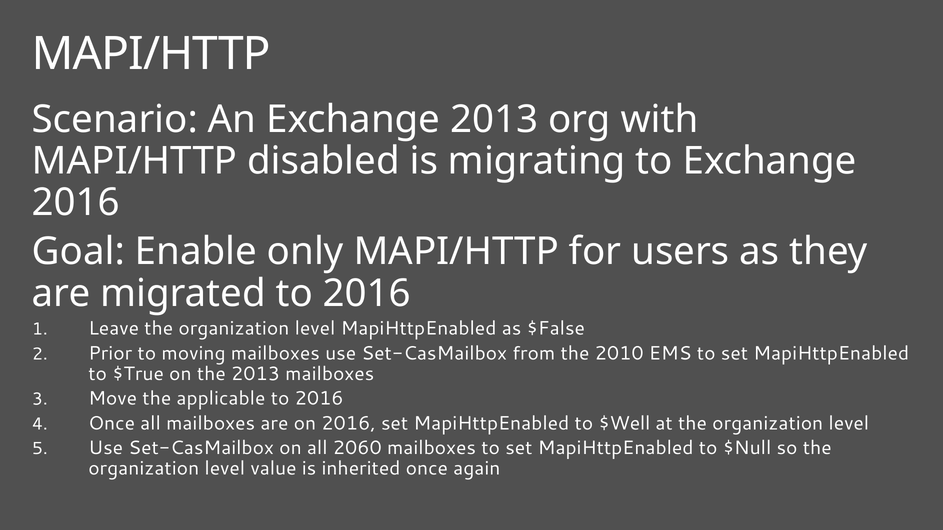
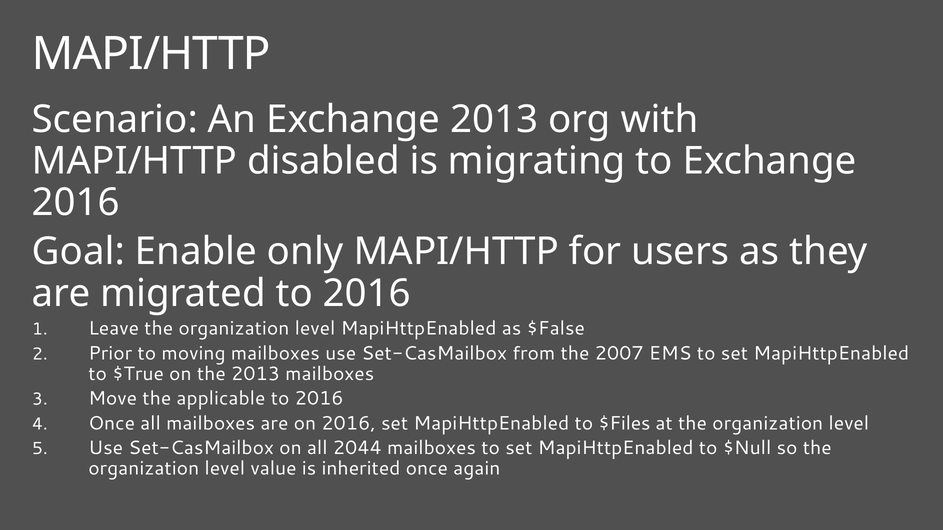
2010: 2010 -> 2007 (619, 353)
$Well: $Well -> $Files (624, 423)
2060: 2060 -> 2044 (357, 448)
